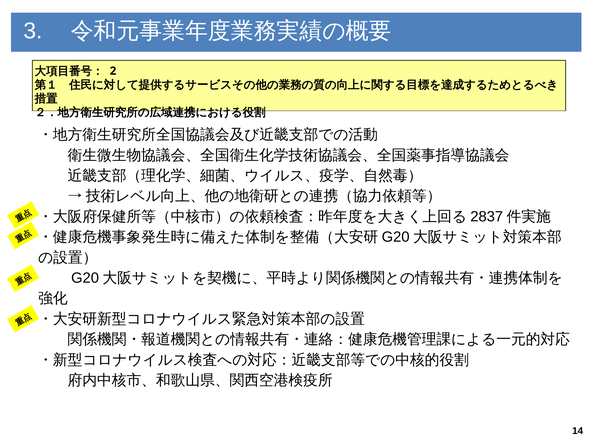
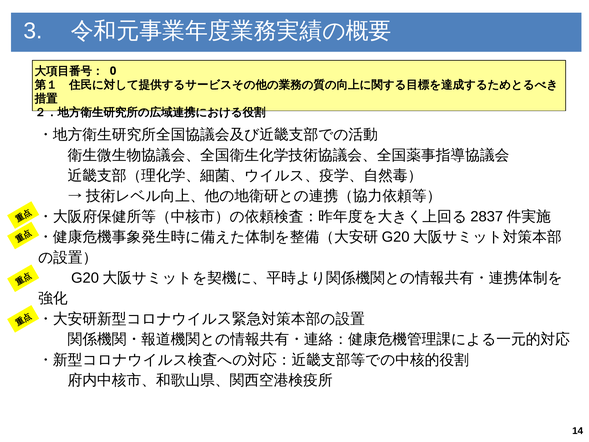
2: 2 -> 0 (113, 71)
